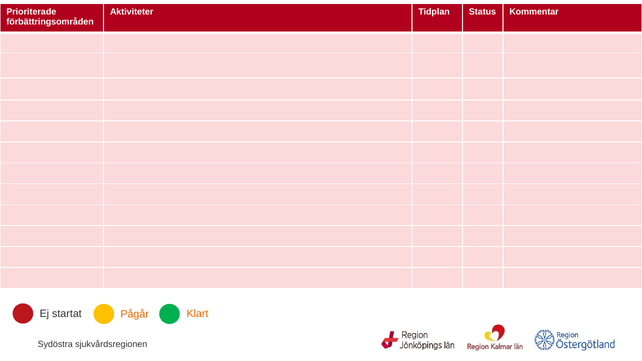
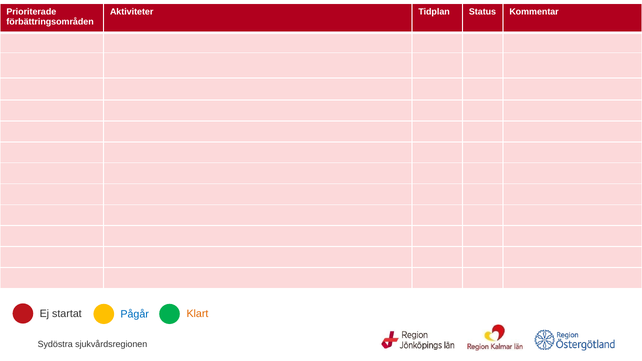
Pågår colour: orange -> blue (135, 314)
